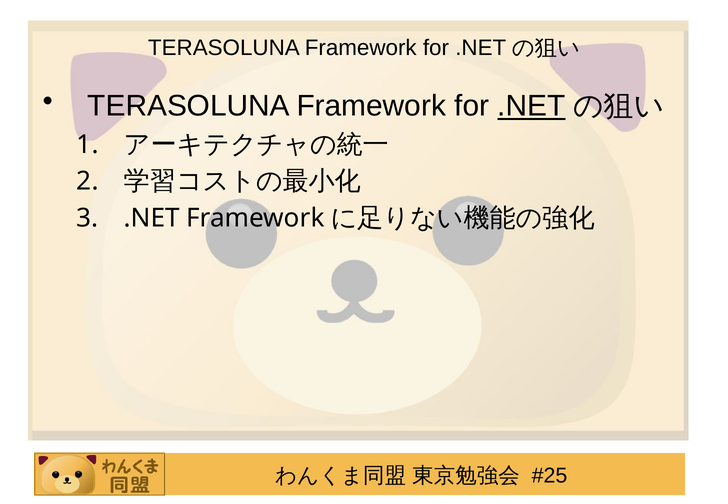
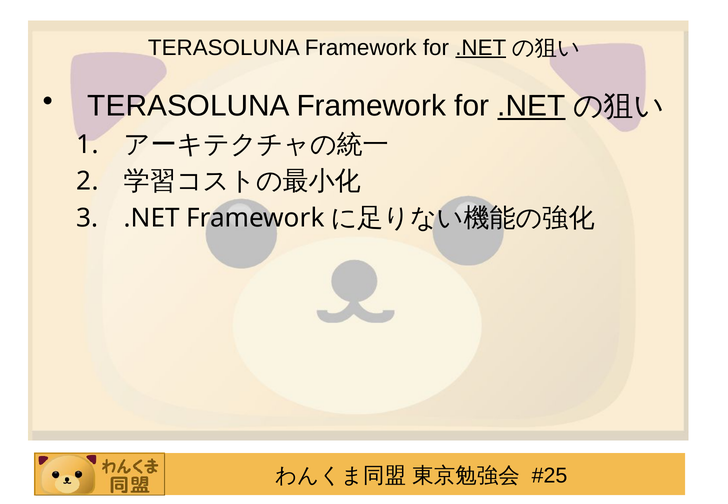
.NET underline: none -> present (481, 48)
